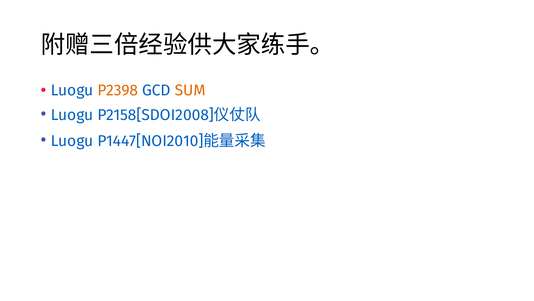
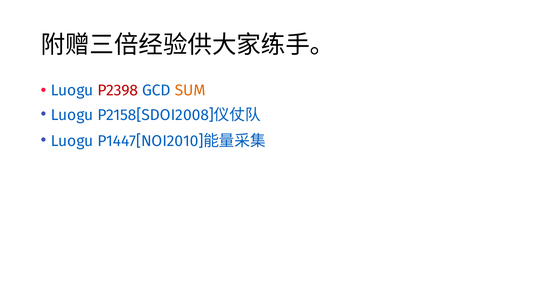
P2398 colour: orange -> red (118, 90)
